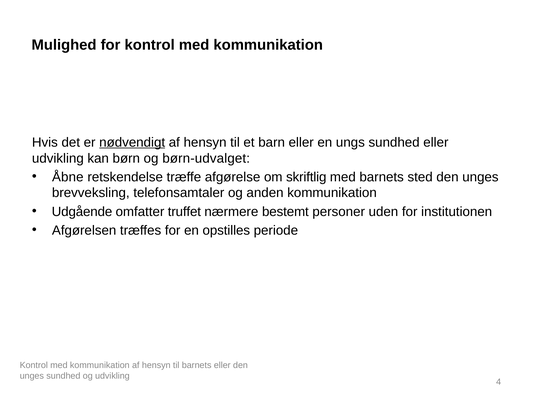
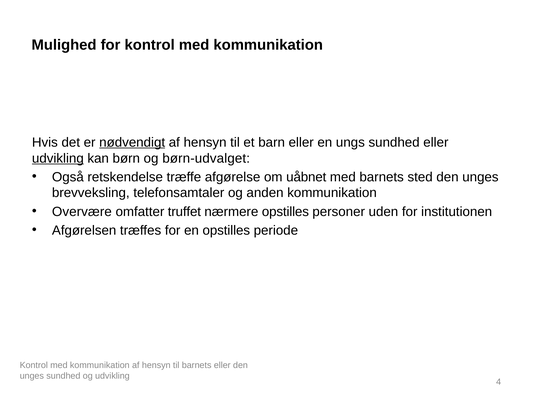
udvikling underline: none -> present (58, 158)
Åbne: Åbne -> Også (68, 177)
skriftlig: skriftlig -> uåbnet (306, 177)
Udgående: Udgående -> Overvære (82, 211)
nærmere bestemt: bestemt -> opstilles (285, 211)
